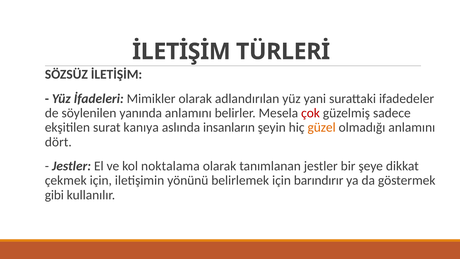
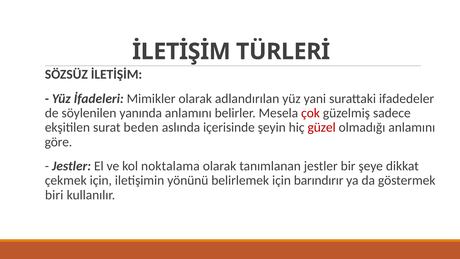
kanıya: kanıya -> beden (141, 127)
insanların: insanların -> içerisinde (229, 127)
güzel colour: orange -> red (322, 127)
dört: dört -> göre (58, 142)
gibi: gibi -> biri (54, 195)
